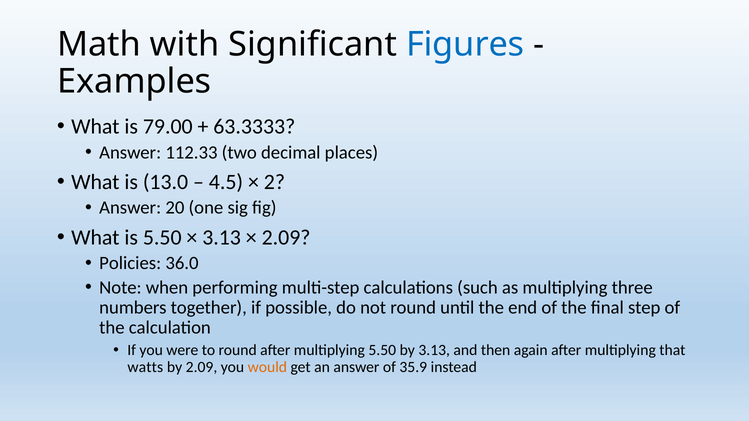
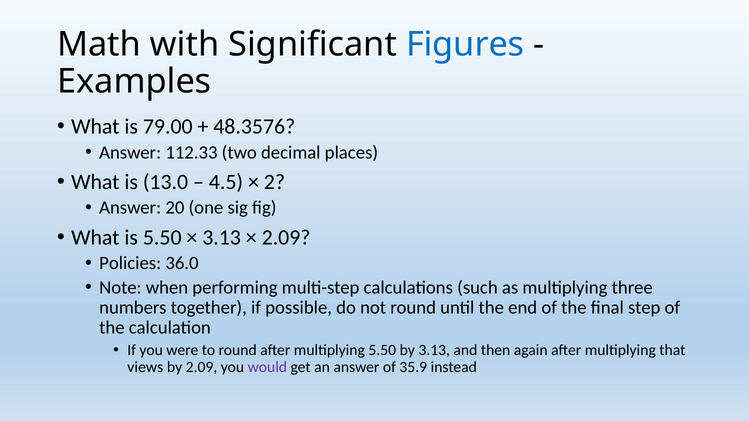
63.3333: 63.3333 -> 48.3576 (254, 127)
watts: watts -> views (145, 367)
would colour: orange -> purple (267, 367)
